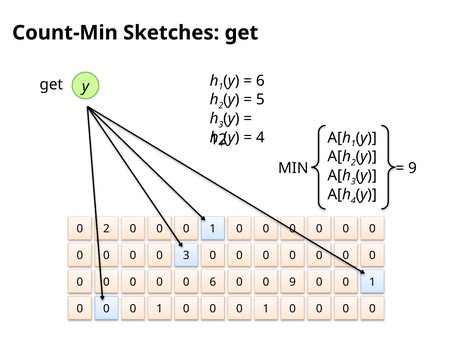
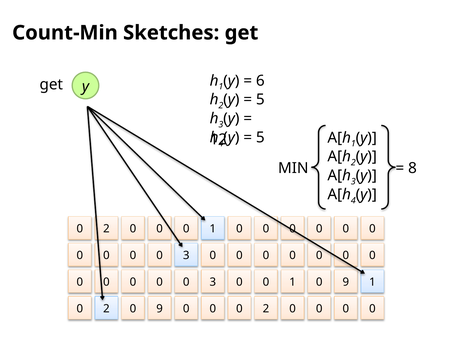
4: 4 -> 5 (260, 138)
9: 9 -> 8 (412, 168)
6: 6 -> 3 (213, 282)
9: 9 -> 1 (293, 282)
0: 0 -> 9 (346, 282)
0: 0 -> 2 (106, 309)
1: 1 -> 9 (160, 309)
1: 1 -> 2 (266, 309)
